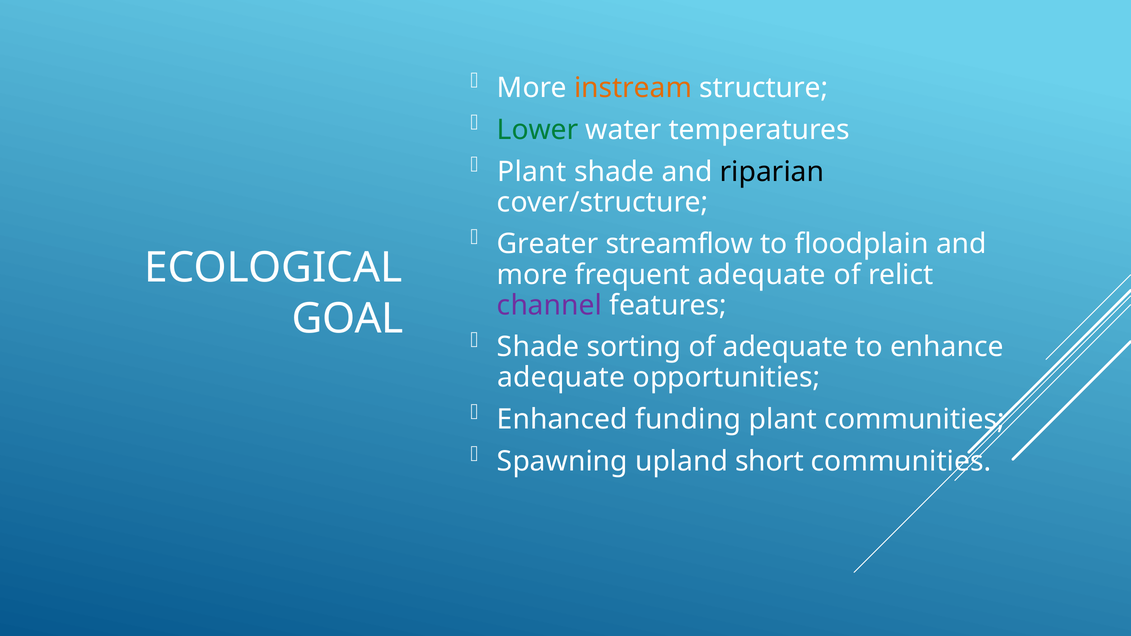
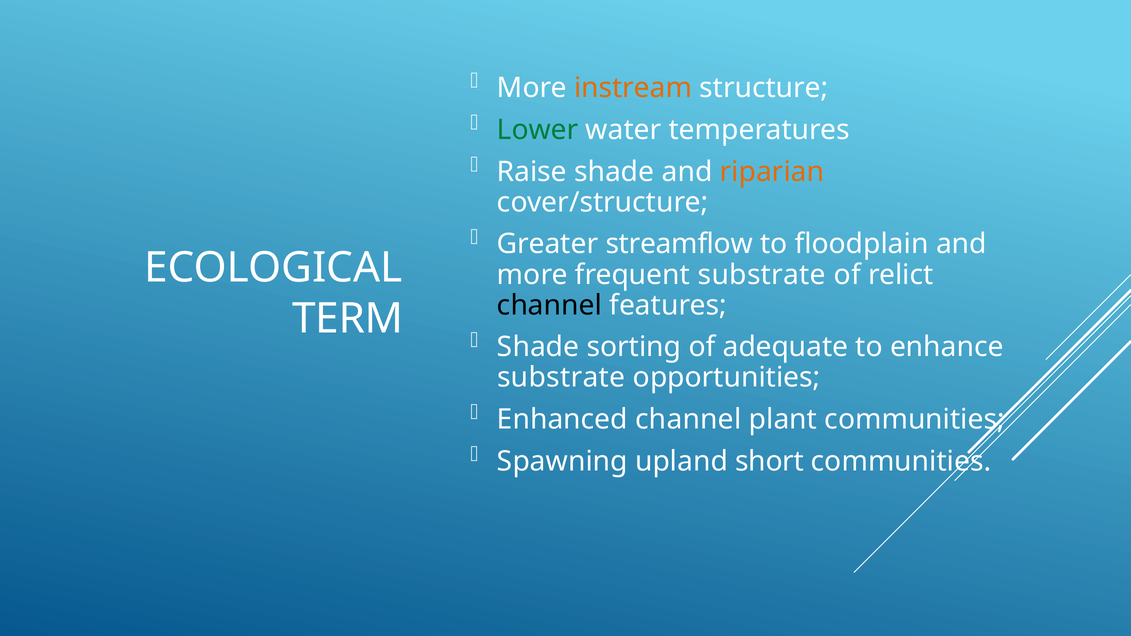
Plant: Plant -> Raise (532, 172)
riparian colour: black -> orange (772, 172)
frequent adequate: adequate -> substrate (762, 275)
channel colour: purple -> black (549, 305)
GOAL: GOAL -> TERM (348, 319)
adequate: adequate -> substrate (561, 378)
Enhanced funding: funding -> channel (688, 420)
